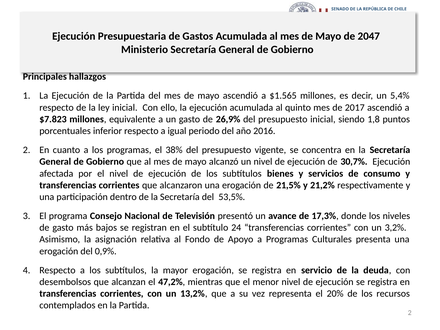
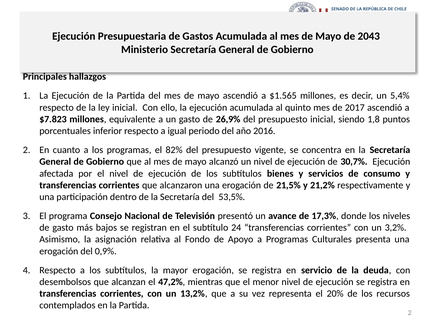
2047: 2047 -> 2043 (369, 36)
38%: 38% -> 82% (174, 150)
